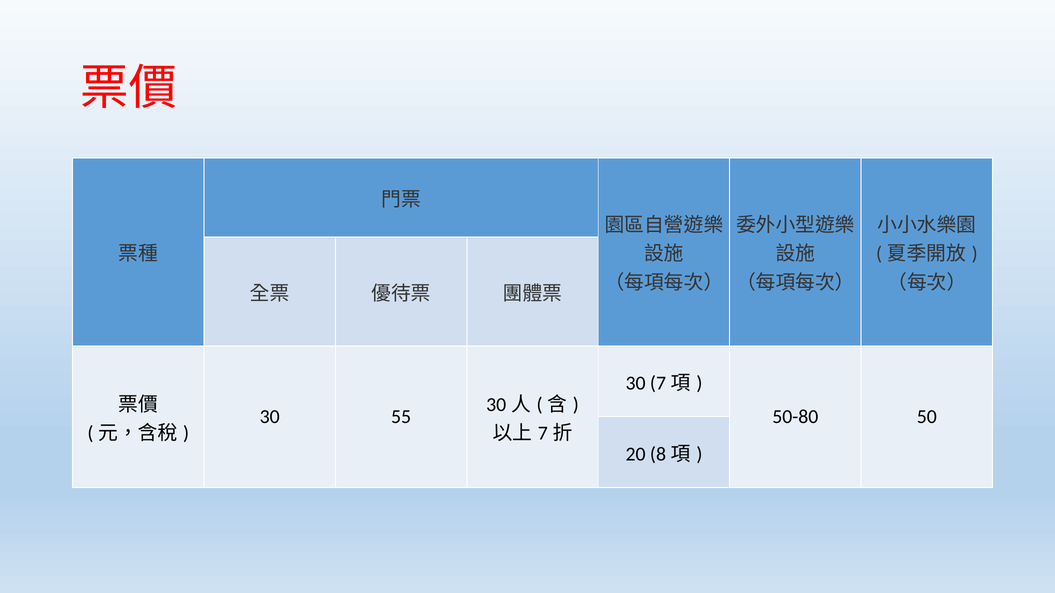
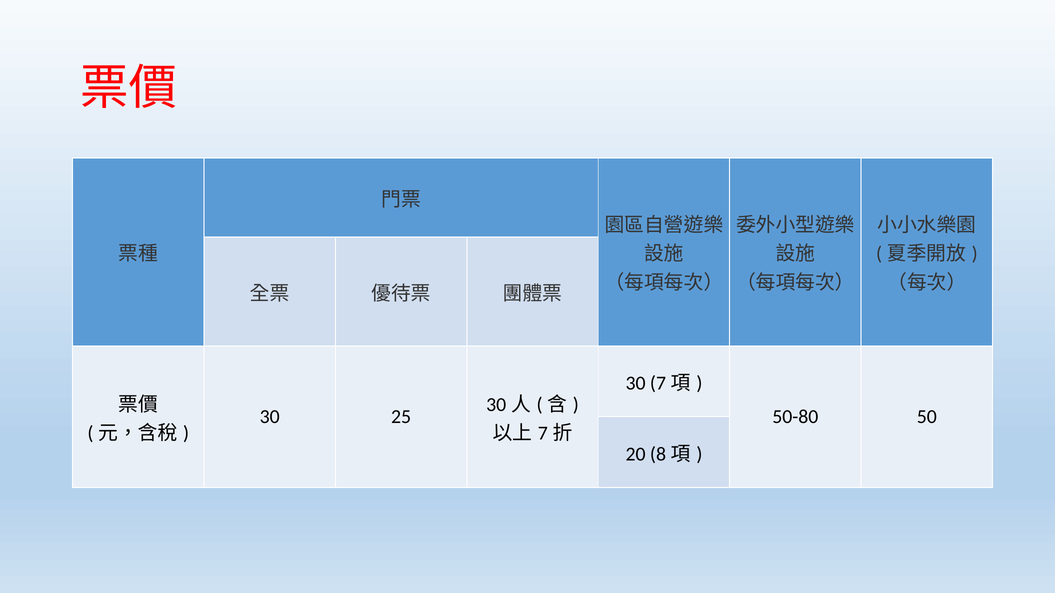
55: 55 -> 25 (401, 417)
